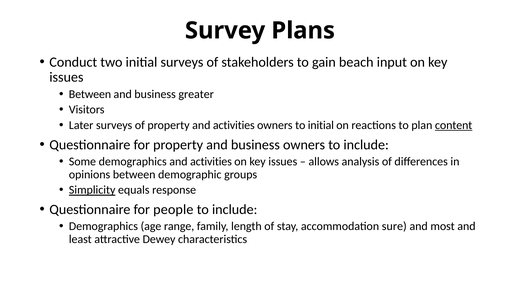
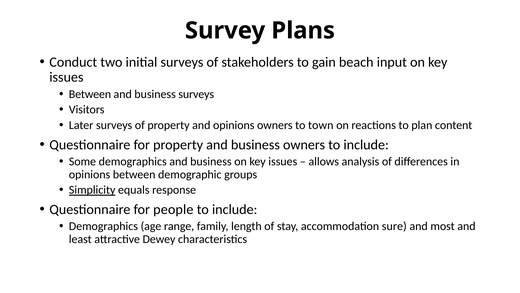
business greater: greater -> surveys (196, 94)
property and activities: activities -> opinions (234, 125)
to initial: initial -> town (321, 125)
content underline: present -> none (454, 125)
demographics and activities: activities -> business (211, 161)
